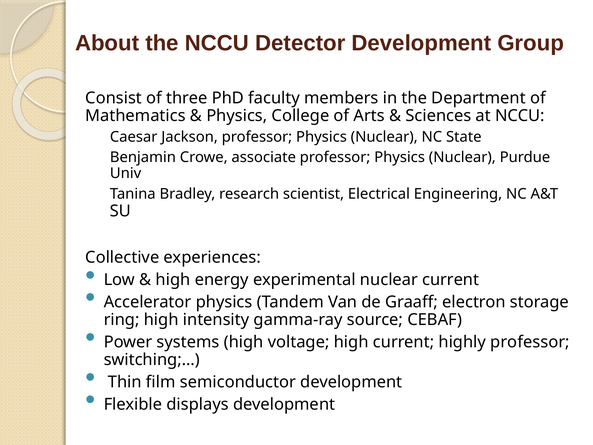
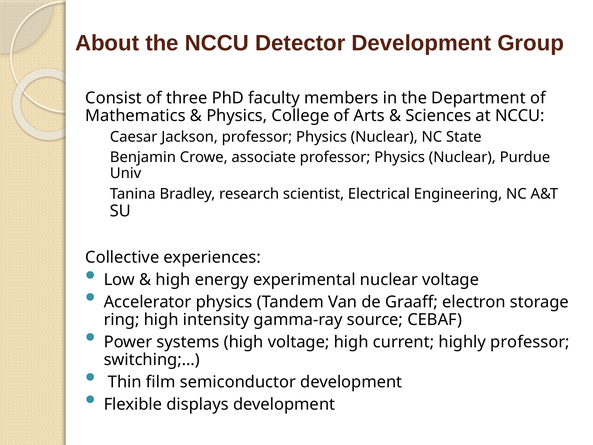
nuclear current: current -> voltage (451, 280)
